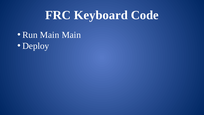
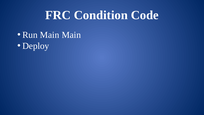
Keyboard: Keyboard -> Condition (101, 15)
